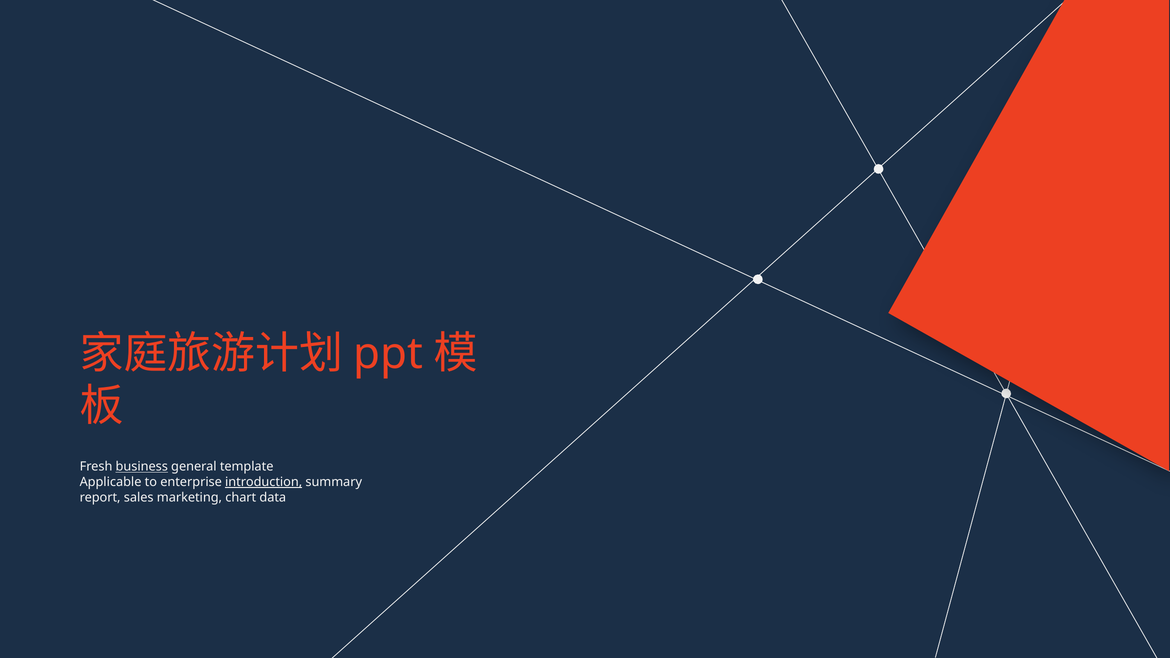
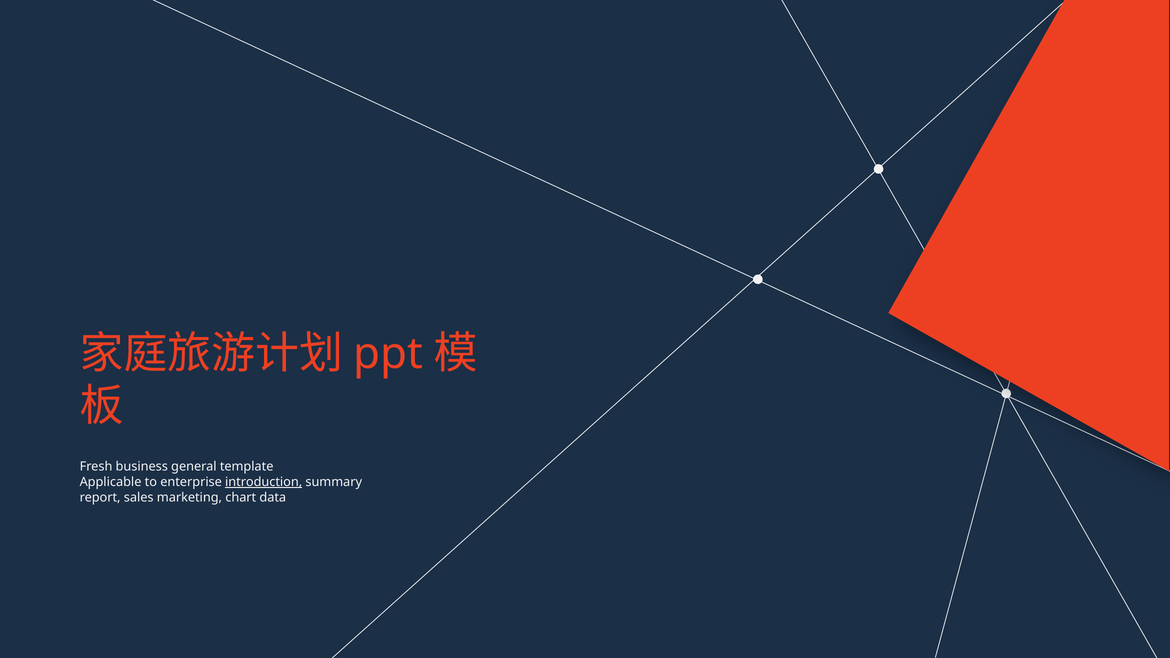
business underline: present -> none (142, 467)
